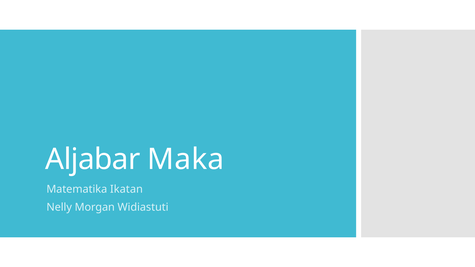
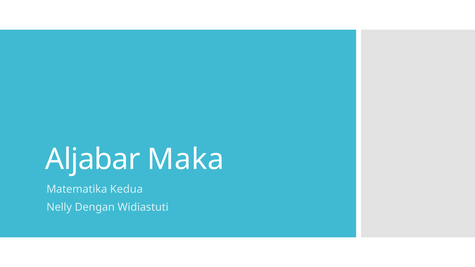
Ikatan: Ikatan -> Kedua (126, 190)
Morgan: Morgan -> Dengan (95, 207)
